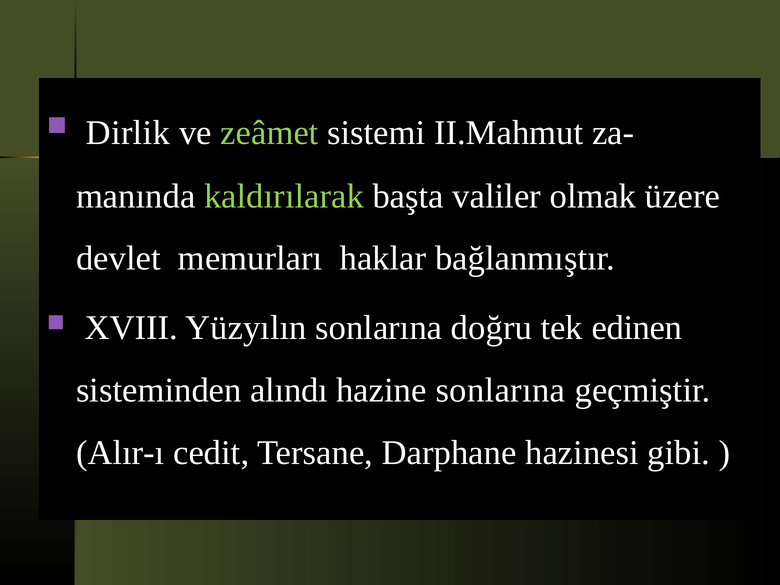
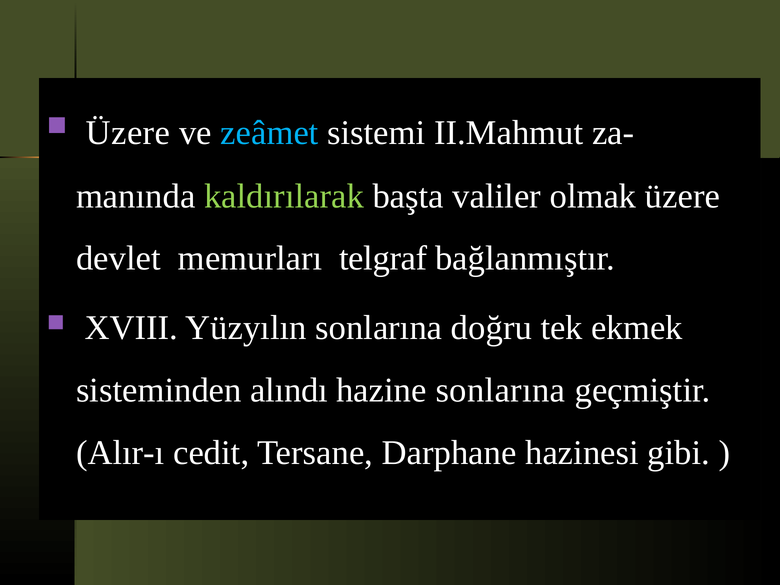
Dirlik: Dirlik -> Üzere (128, 133)
zeâmet colour: light green -> light blue (270, 133)
haklar: haklar -> telgraf (383, 259)
edinen: edinen -> ekmek (637, 328)
